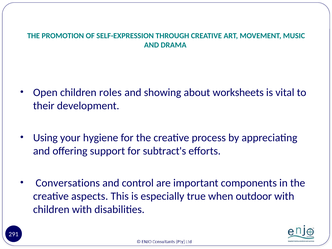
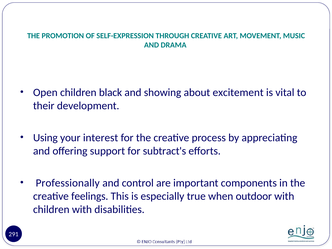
roles: roles -> black (111, 92)
worksheets: worksheets -> excitement (238, 92)
hygiene: hygiene -> interest (101, 138)
Conversations: Conversations -> Professionally (68, 183)
aspects: aspects -> feelings (90, 196)
